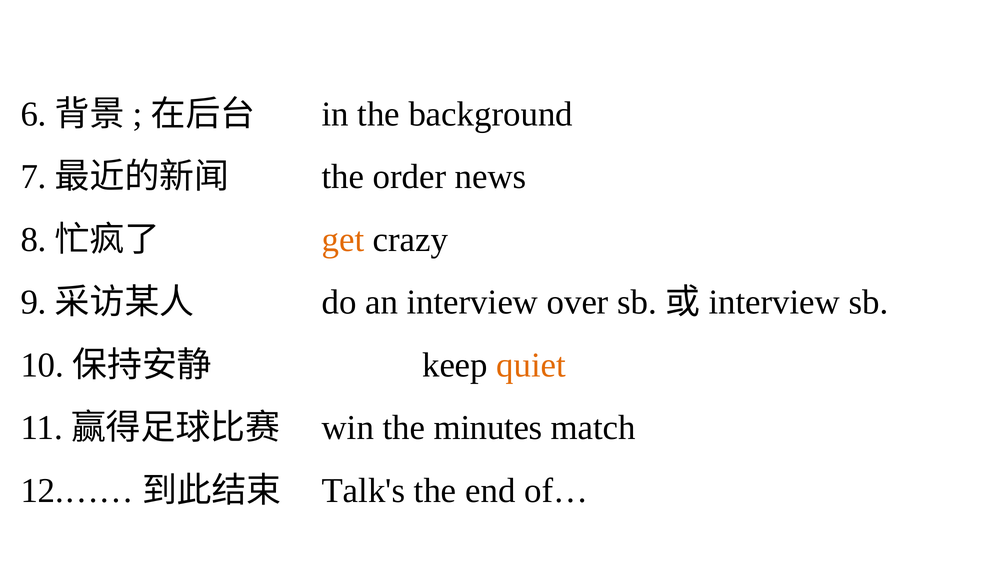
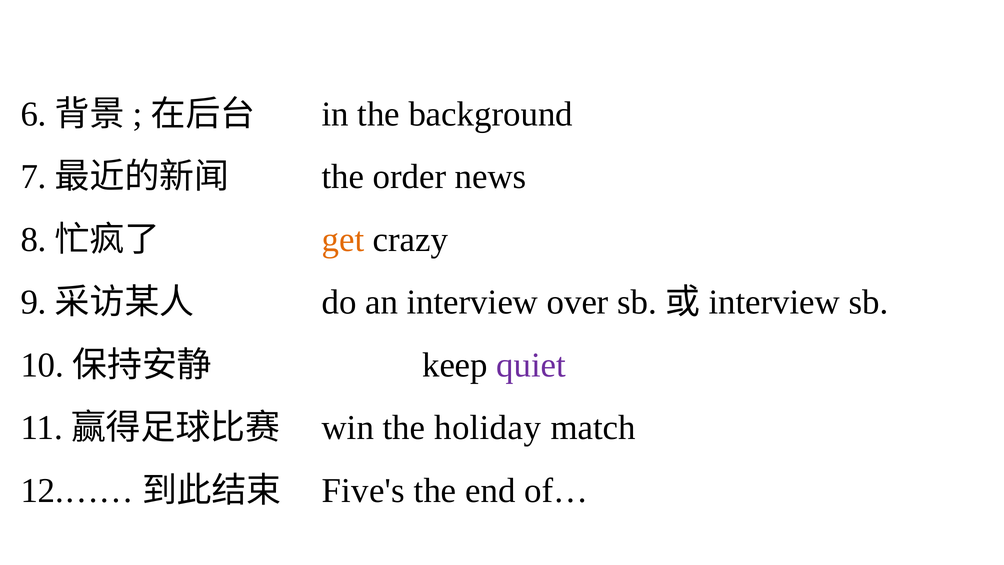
quiet colour: orange -> purple (531, 365)
minutes: minutes -> holiday (488, 428)
Talk's: Talk's -> Five's (363, 490)
